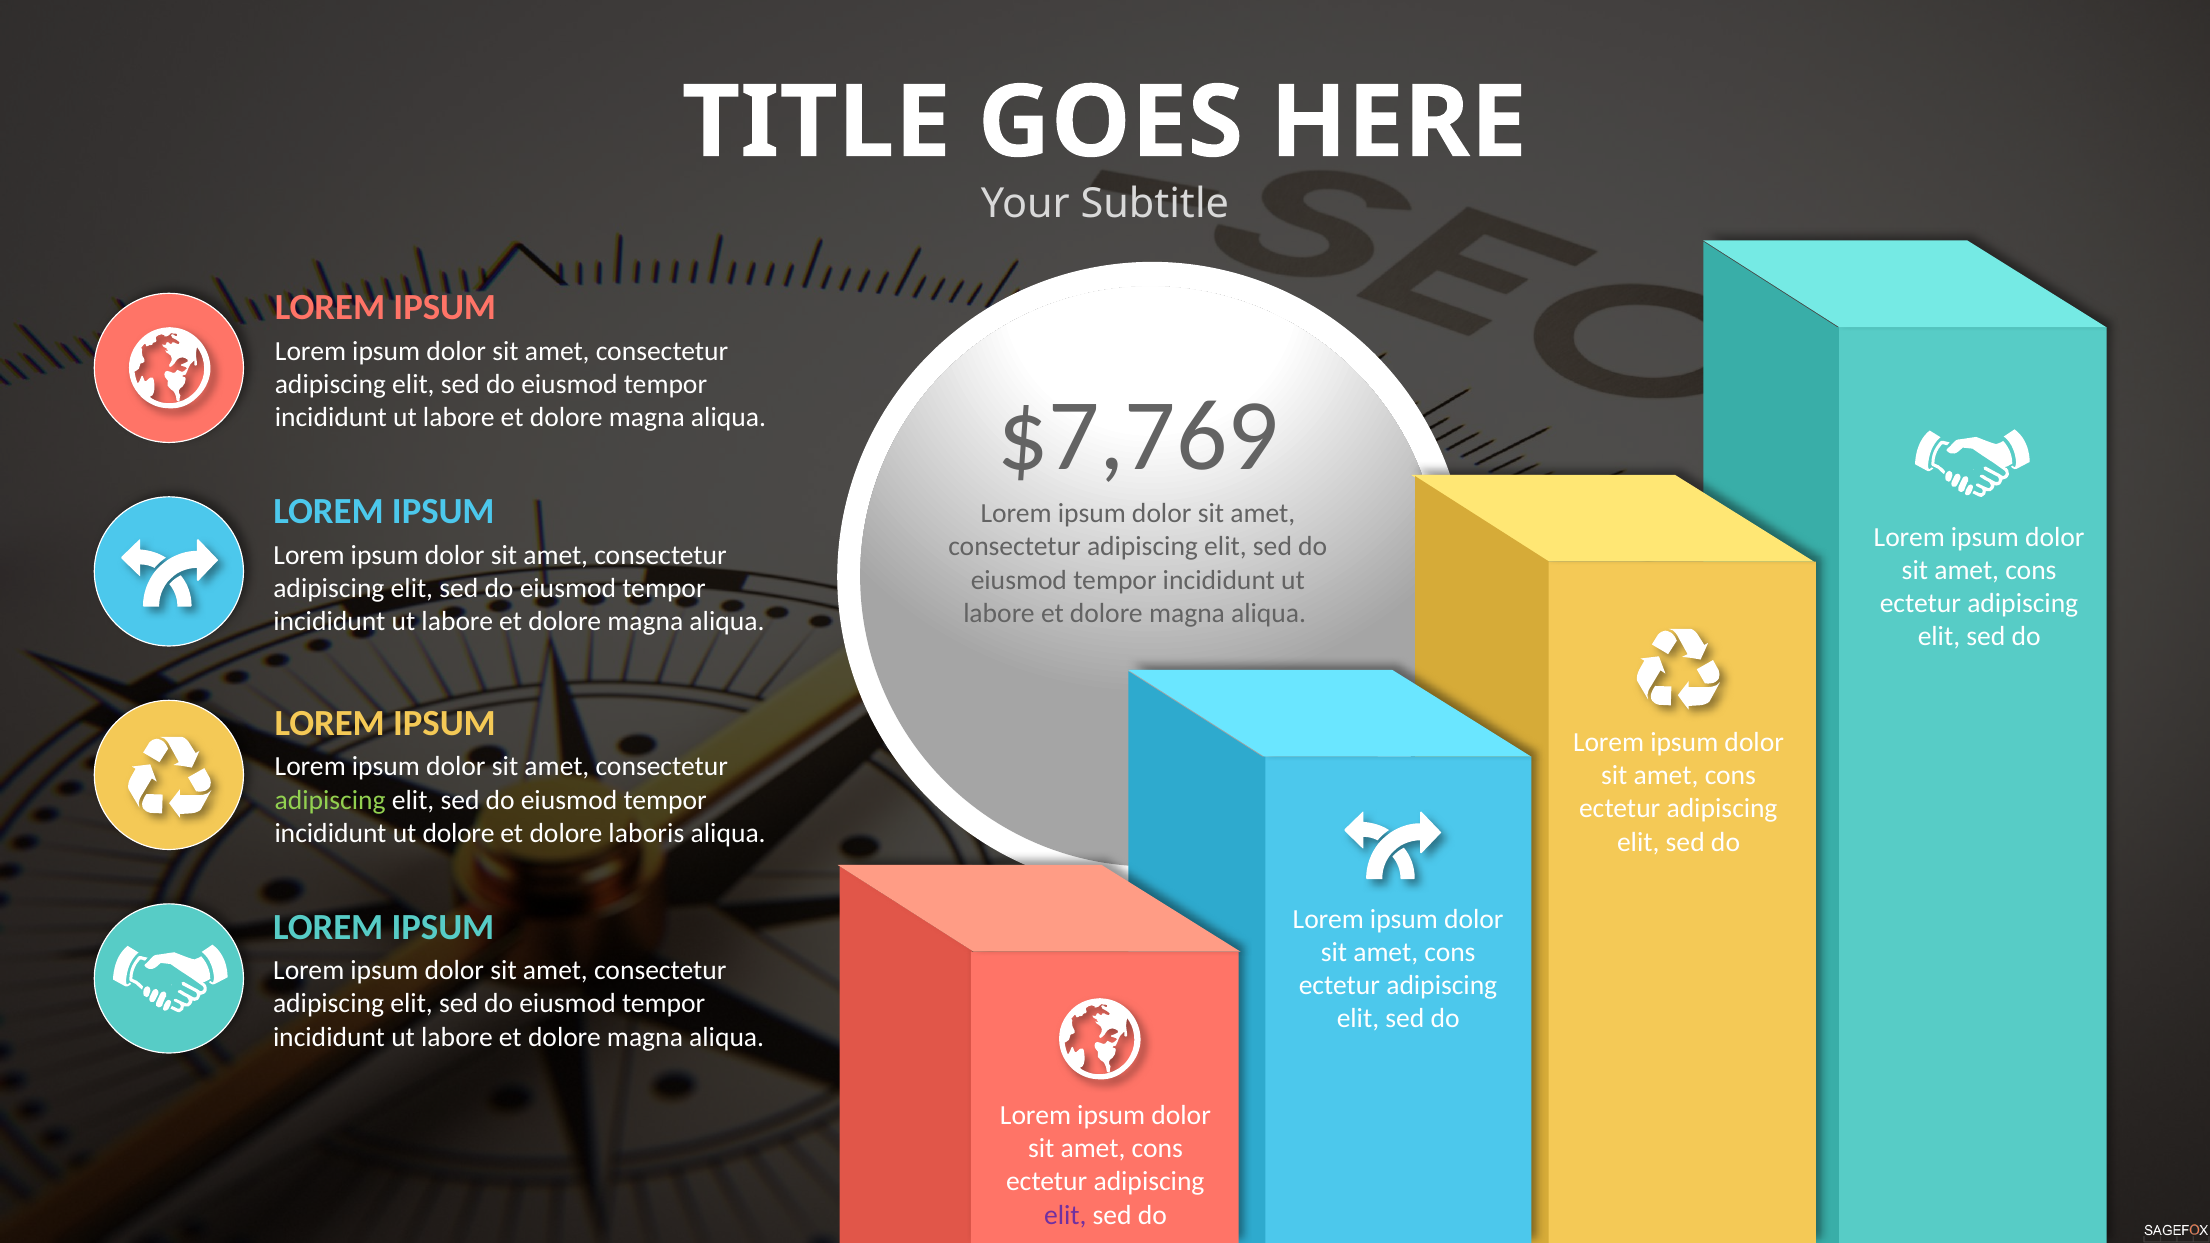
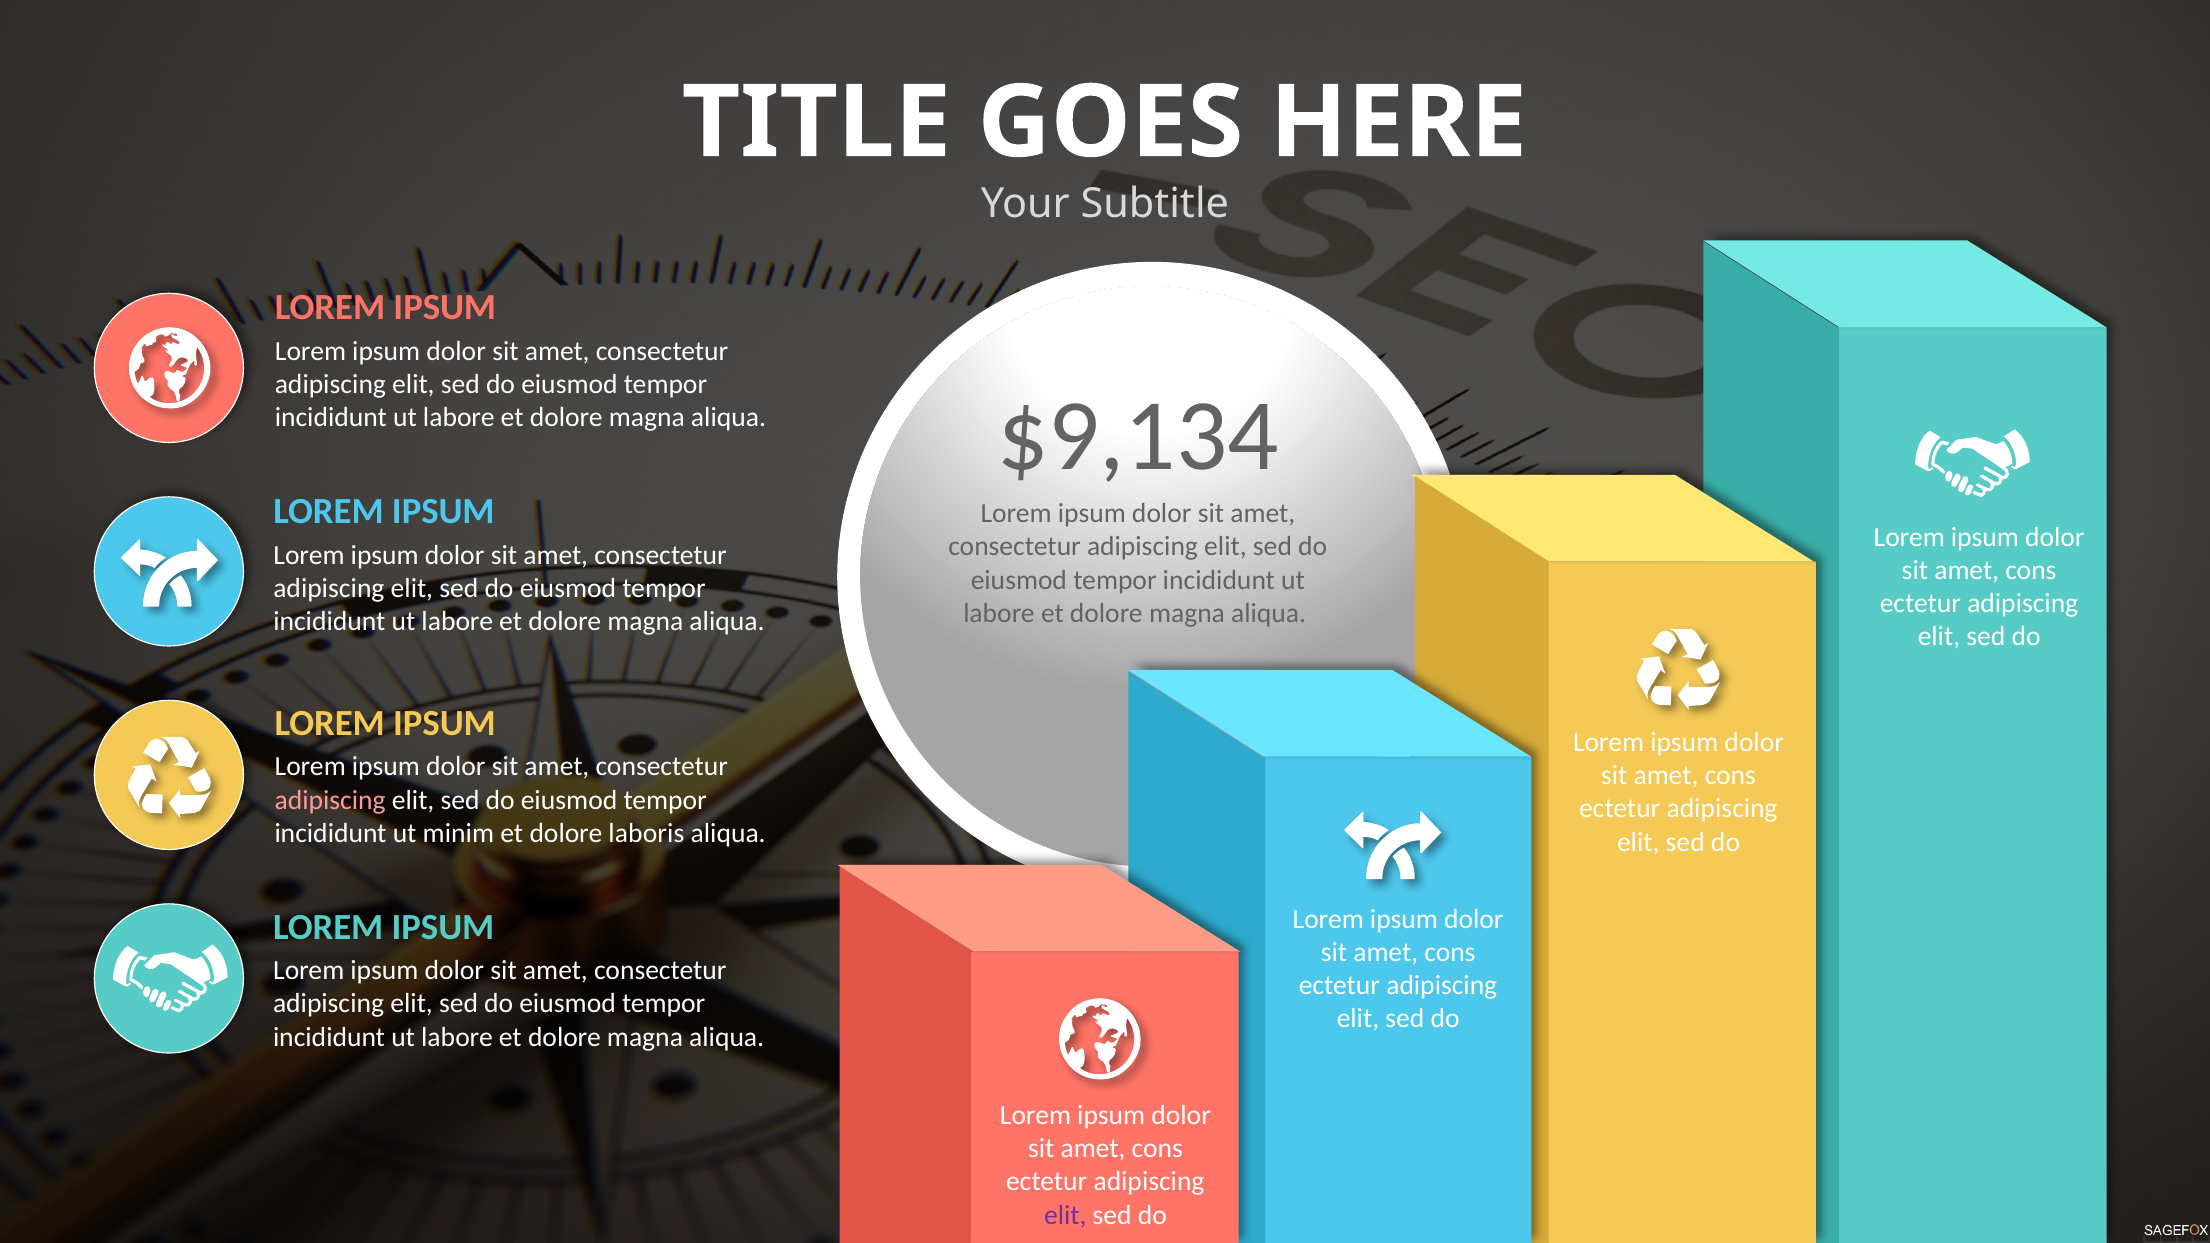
$7,769: $7,769 -> $9,134 (1138, 436)
adipiscing colour: light green -> pink (330, 800)
ut dolore: dolore -> minim (458, 833)
